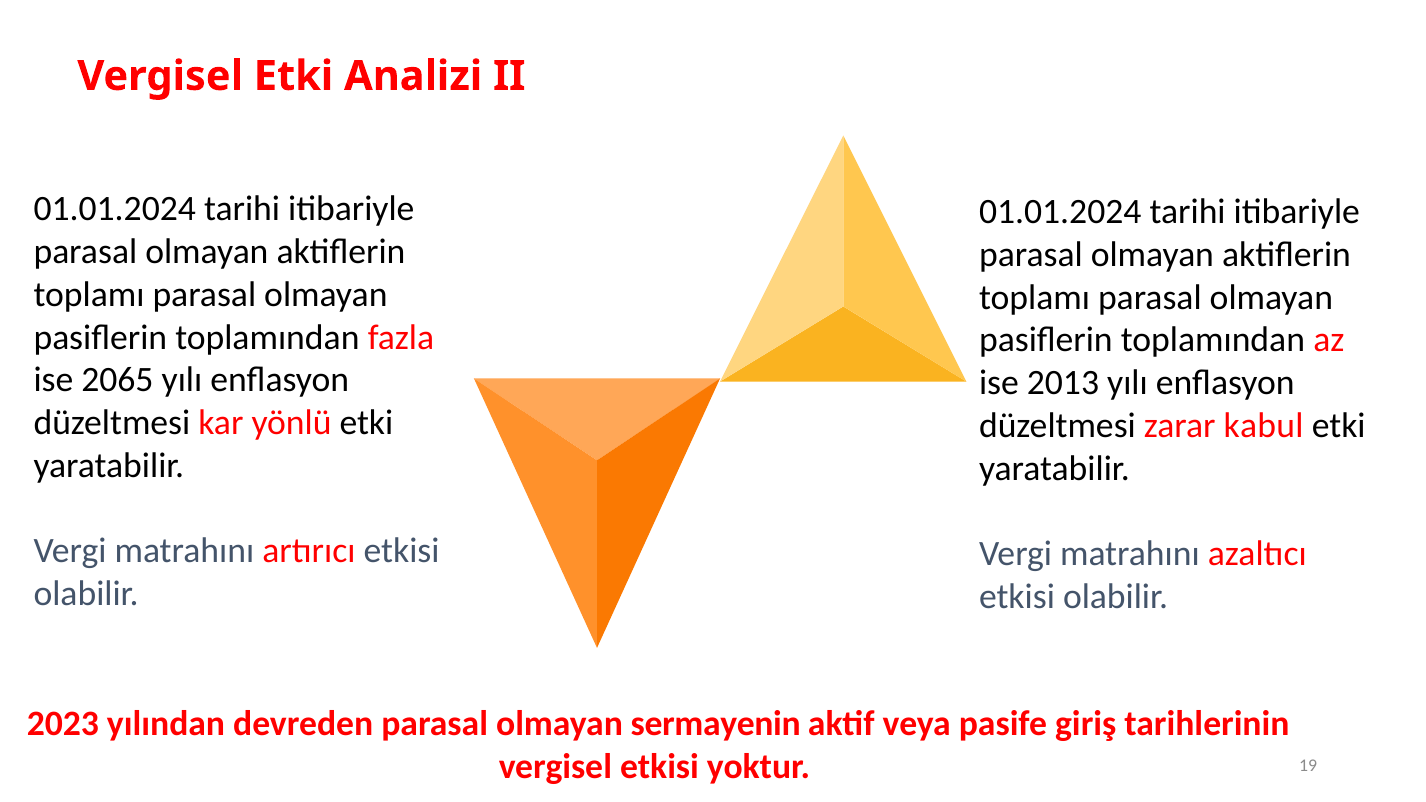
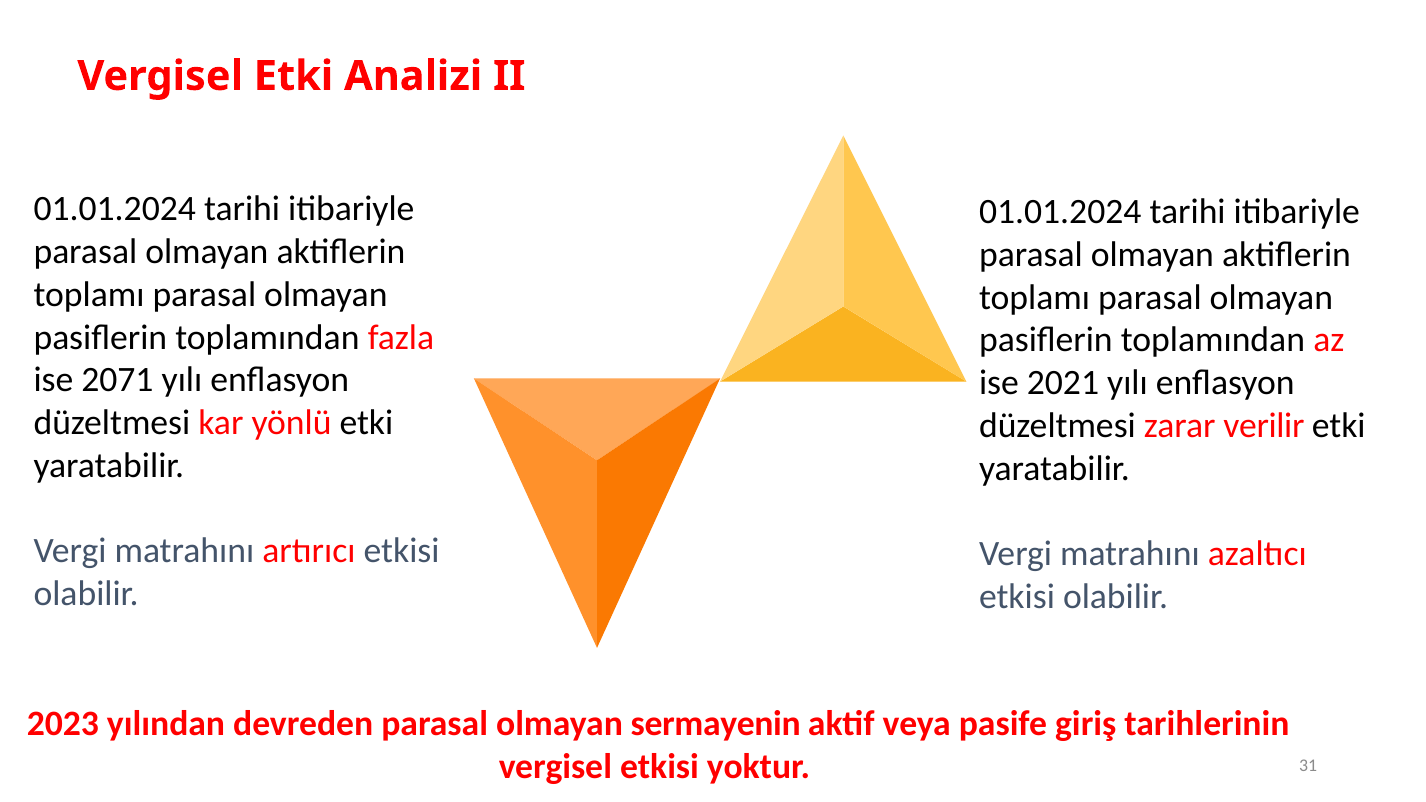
2065: 2065 -> 2071 (117, 380)
2013: 2013 -> 2021 (1063, 383)
kabul: kabul -> verilir (1264, 426)
19: 19 -> 31 (1308, 766)
